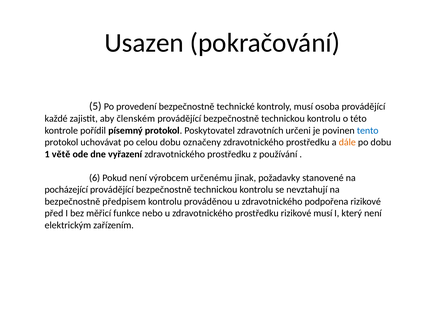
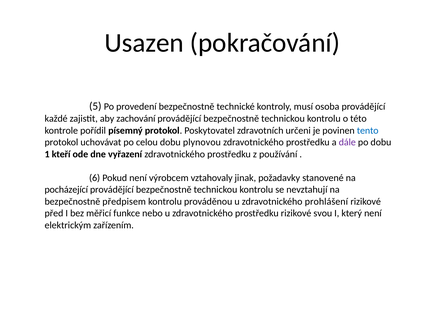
členském: členském -> zachování (136, 119)
označeny: označeny -> plynovou (202, 143)
dále colour: orange -> purple (347, 143)
větě: větě -> kteří (61, 155)
určenému: určenému -> vztahovaly (212, 178)
podpořena: podpořena -> prohlášení (326, 202)
rizikové musí: musí -> svou (323, 214)
